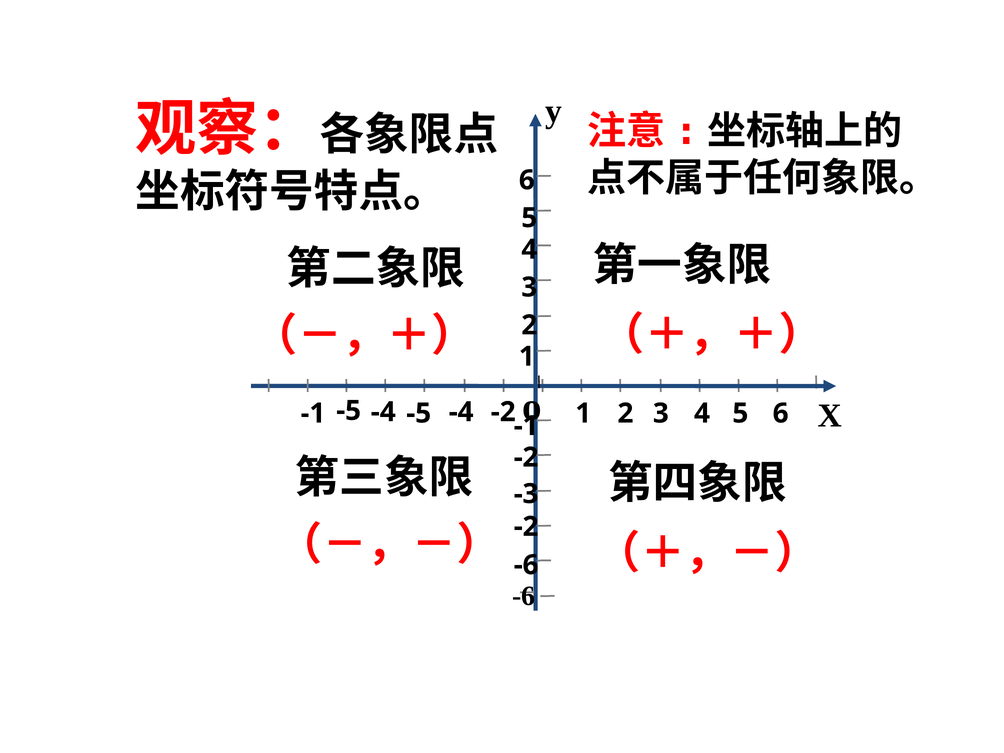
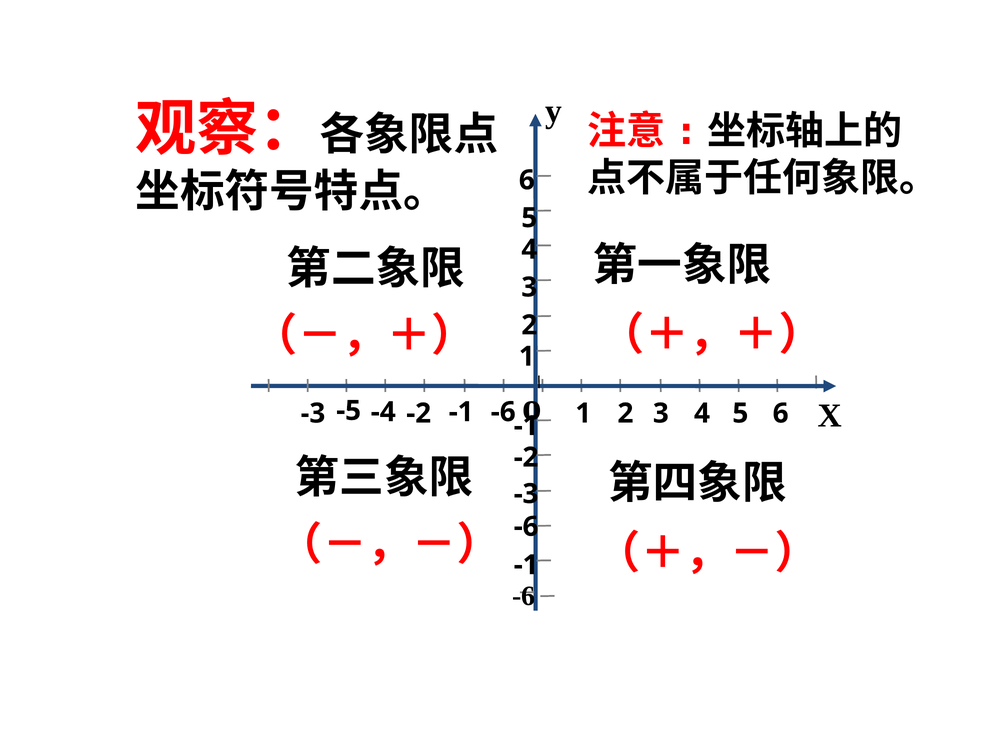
-4: -4 -> -1 (461, 412)
-2: -2 -> -6 (503, 412)
-1: -1 -> -3 (313, 413)
-5: -5 -> -2 (419, 413)
-2: -2 -> -6 (526, 527)
-6: -6 -> -1 (526, 565)
